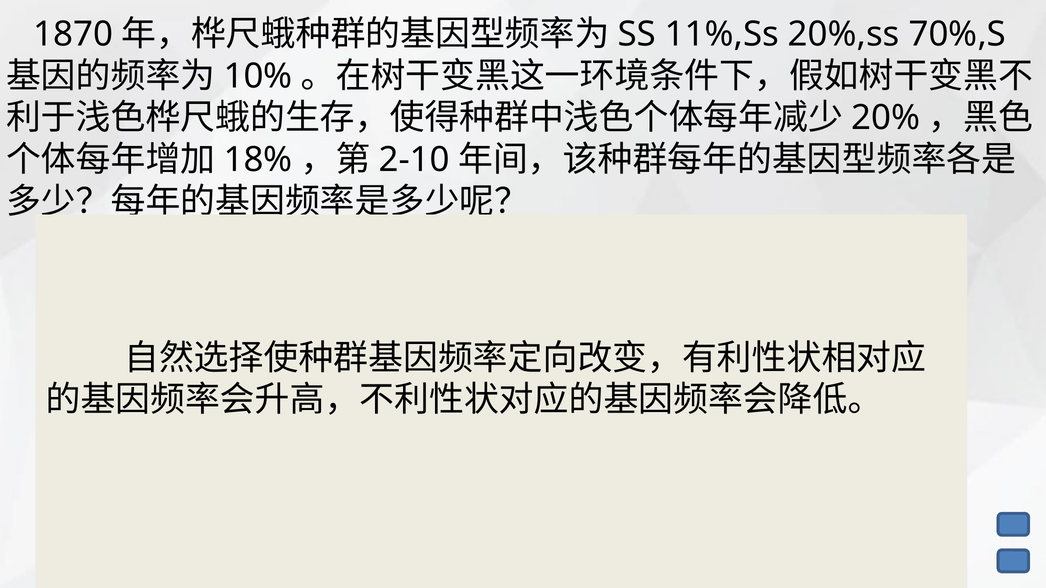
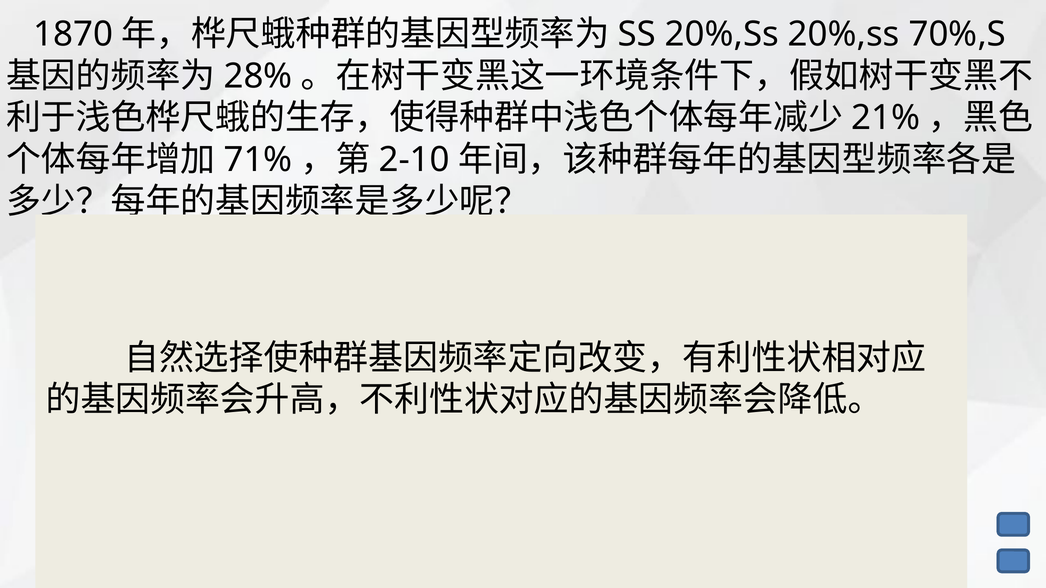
SS 11%,Ss: 11%,Ss -> 20%,Ss (722, 34)
10%: 10% -> 28% (258, 76)
20%: 20% -> 21% (886, 118)
18%: 18% -> 71% (258, 160)
